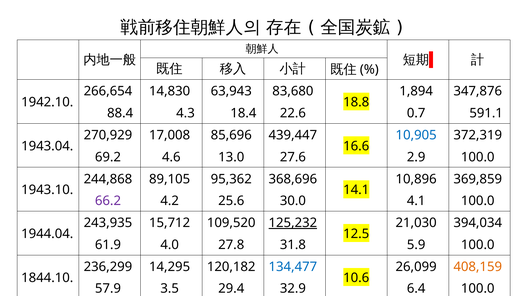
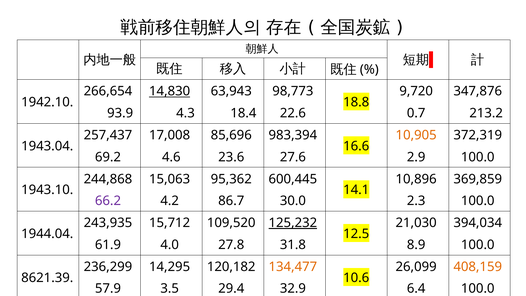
14,830 underline: none -> present (170, 91)
83,680: 83,680 -> 98,773 (293, 91)
1,894: 1,894 -> 9,720 (416, 91)
88.4: 88.4 -> 93.9 (120, 113)
591.1: 591.1 -> 213.2 (486, 113)
270,929: 270,929 -> 257,437 (108, 135)
439,447: 439,447 -> 983,394 (293, 135)
10,905 colour: blue -> orange (416, 135)
13.0: 13.0 -> 23.6 (231, 157)
89,105: 89,105 -> 15,063 (170, 179)
368,696: 368,696 -> 600,445 (293, 179)
25.6: 25.6 -> 86.7 (231, 201)
4.1: 4.1 -> 2.3 (416, 201)
5.9: 5.9 -> 8.9 (416, 245)
134,477 colour: blue -> orange (293, 267)
1844.10: 1844.10 -> 8621.39 (47, 278)
